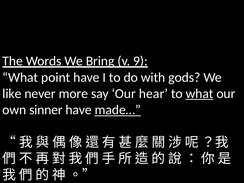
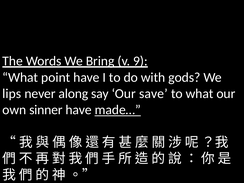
like: like -> lips (12, 94)
more: more -> along (73, 94)
hear: hear -> save (153, 94)
what underline: present -> none (200, 94)
